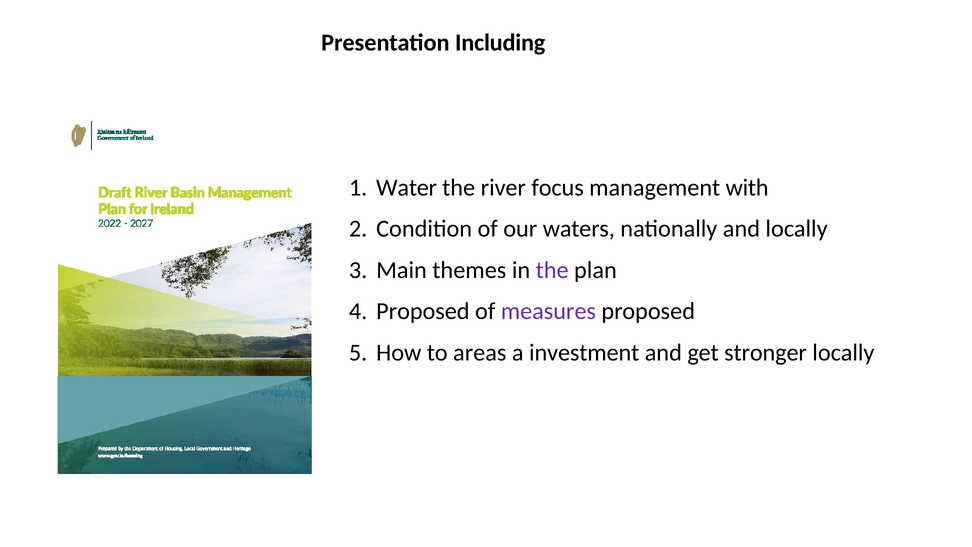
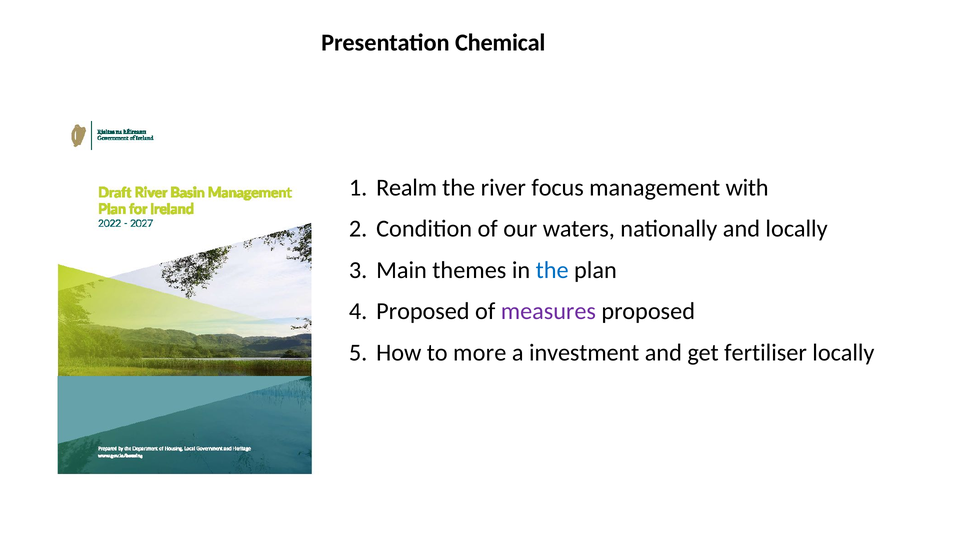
Including: Including -> Chemical (500, 43)
Water: Water -> Realm (407, 187)
the colour: purple -> blue (552, 270)
areas: areas -> more (480, 353)
stronger: stronger -> fertiliser (766, 353)
